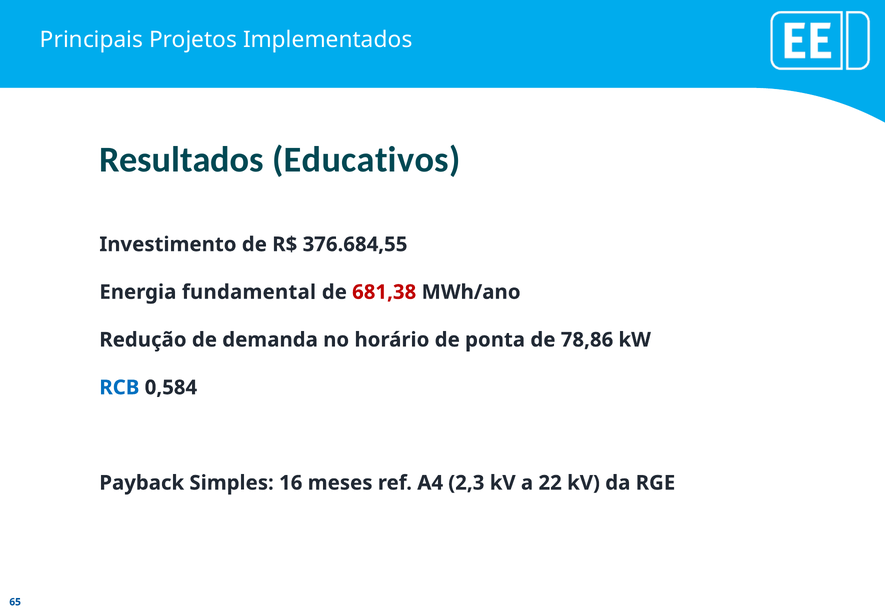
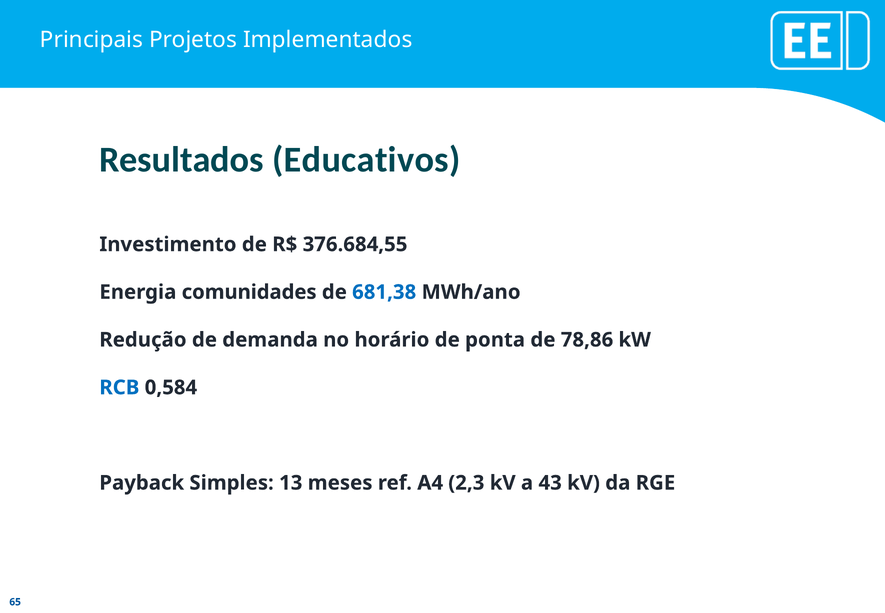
fundamental: fundamental -> comunidades (249, 292)
681,38 colour: red -> blue (384, 292)
16: 16 -> 13 (291, 483)
22: 22 -> 43 (550, 483)
